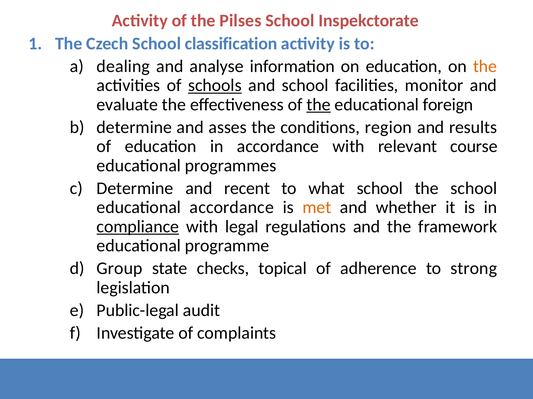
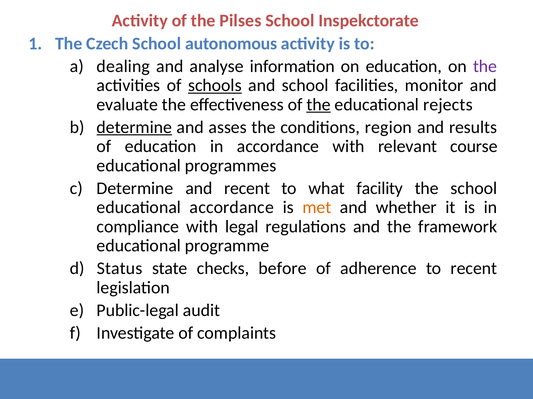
classification: classification -> autonomous (231, 44)
the colour: orange -> purple (485, 66)
foreign: foreign -> rejects (448, 105)
determine underline: none -> present (134, 128)
what school: school -> facility (380, 189)
compliance underline: present -> none (138, 227)
Group: Group -> Status (120, 269)
topical: topical -> before (283, 269)
to strong: strong -> recent (474, 269)
